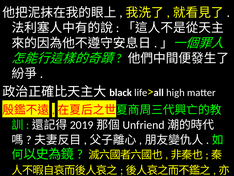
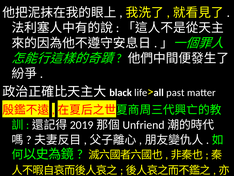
high: high -> past (175, 92)
